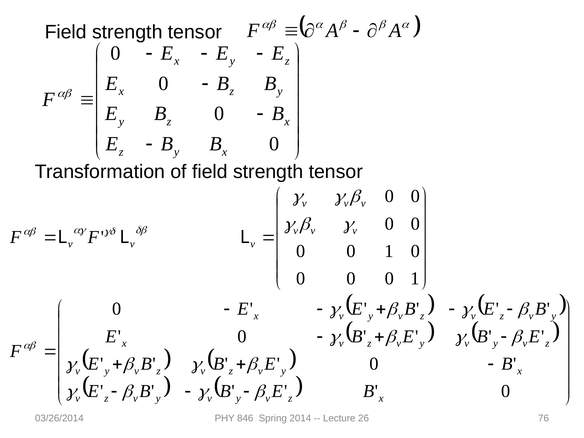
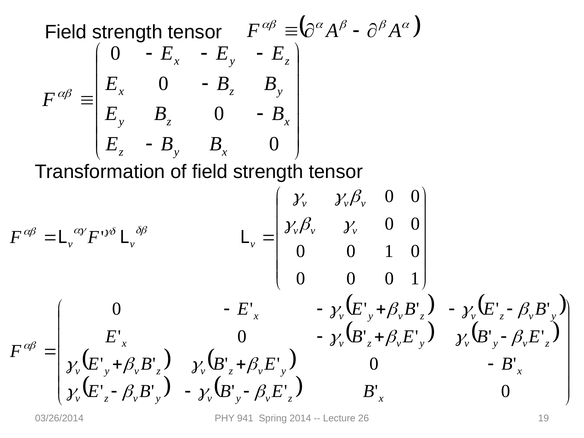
846: 846 -> 941 (245, 418)
76: 76 -> 19 (544, 418)
